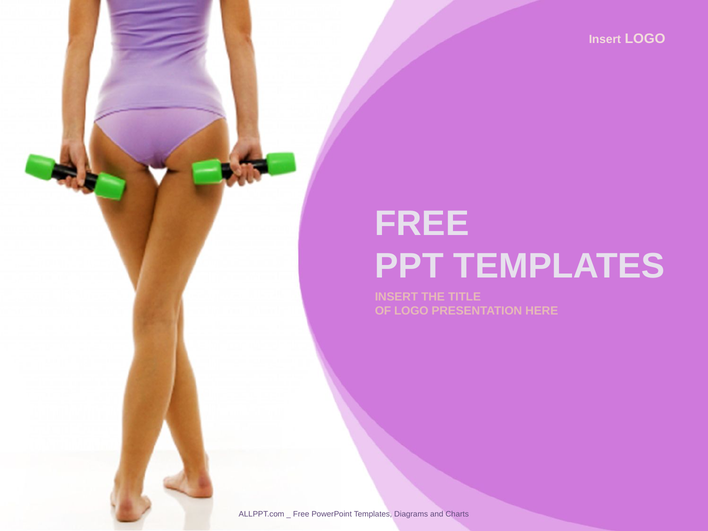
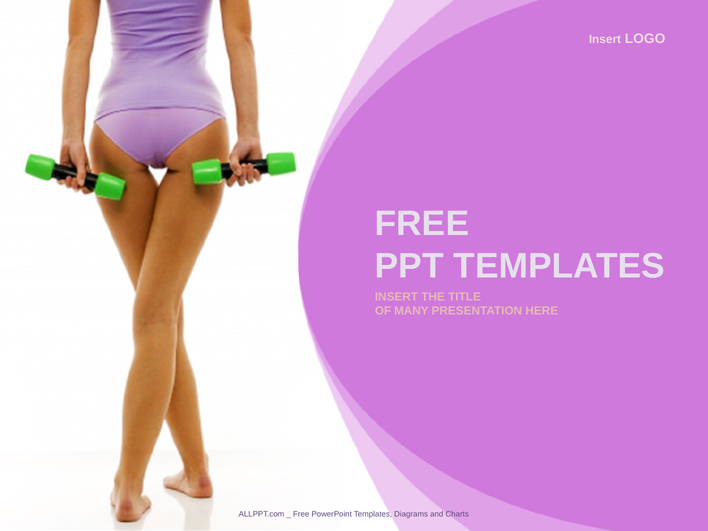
OF LOGO: LOGO -> MANY (411, 311)
